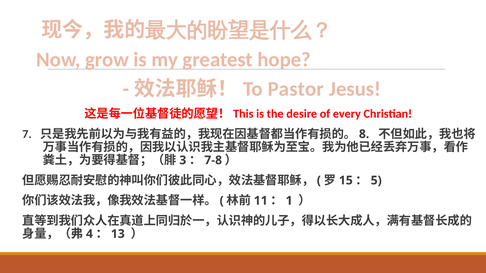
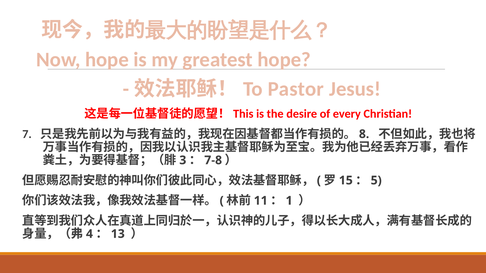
Now grow: grow -> hope (107, 60)
